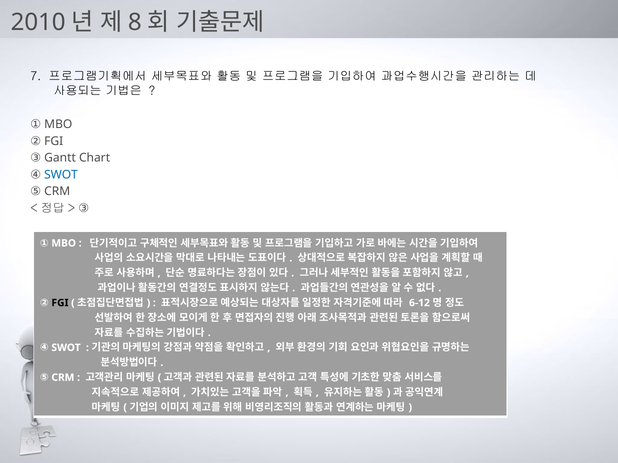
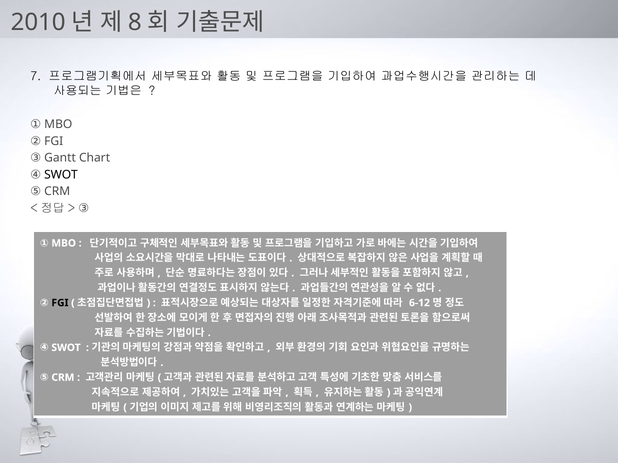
SWOT colour: blue -> black (61, 175)
